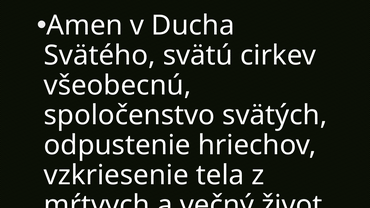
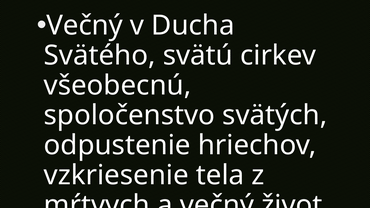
Amen: Amen -> Večný (85, 25)
